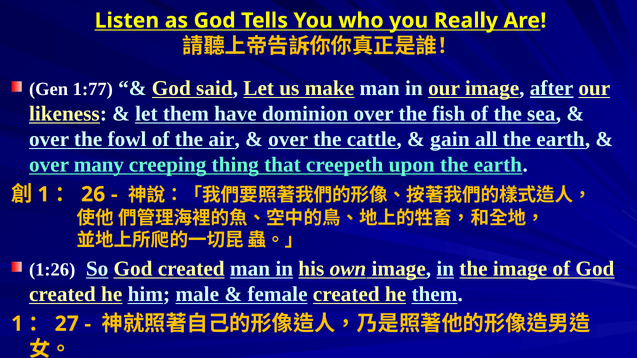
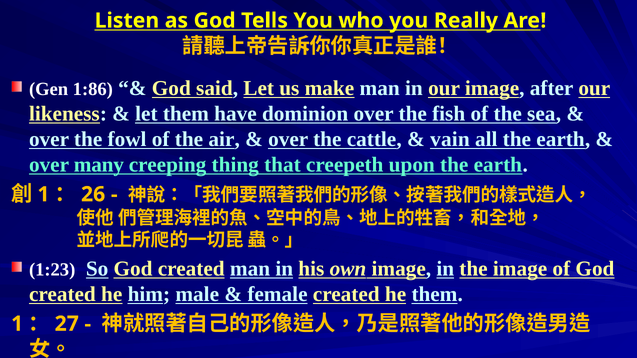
1:77: 1:77 -> 1:86 (93, 89)
after underline: present -> none (552, 88)
gain: gain -> vain (450, 139)
1:26: 1:26 -> 1:23 (52, 270)
